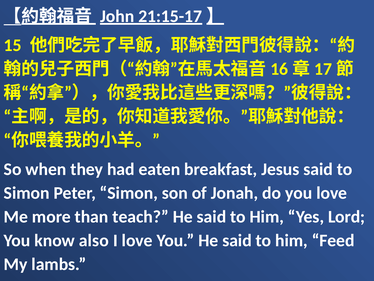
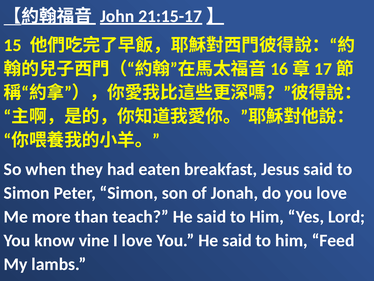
also: also -> vine (94, 240)
